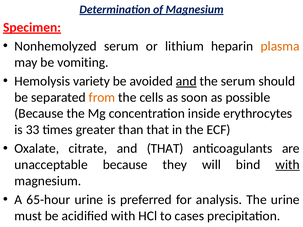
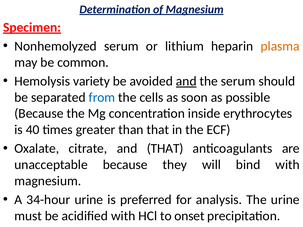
vomiting: vomiting -> common (83, 62)
from colour: orange -> blue (102, 97)
33: 33 -> 40 (33, 130)
with underline: present -> none (288, 165)
65-hour: 65-hour -> 34-hour (48, 200)
cases: cases -> onset (189, 216)
